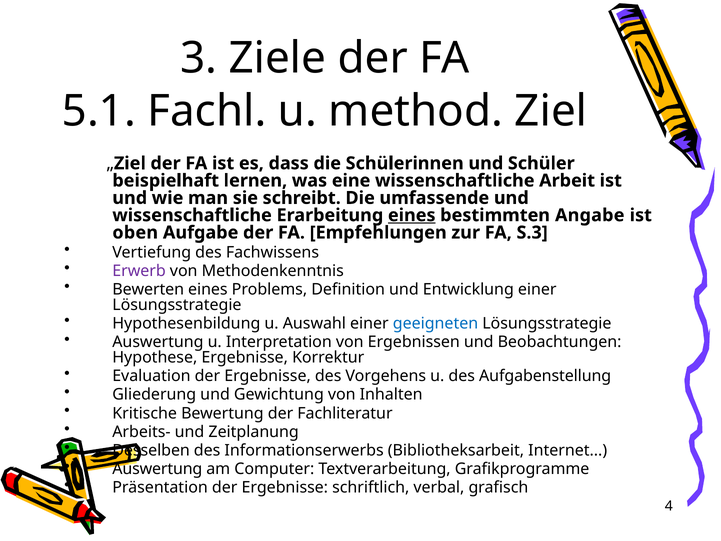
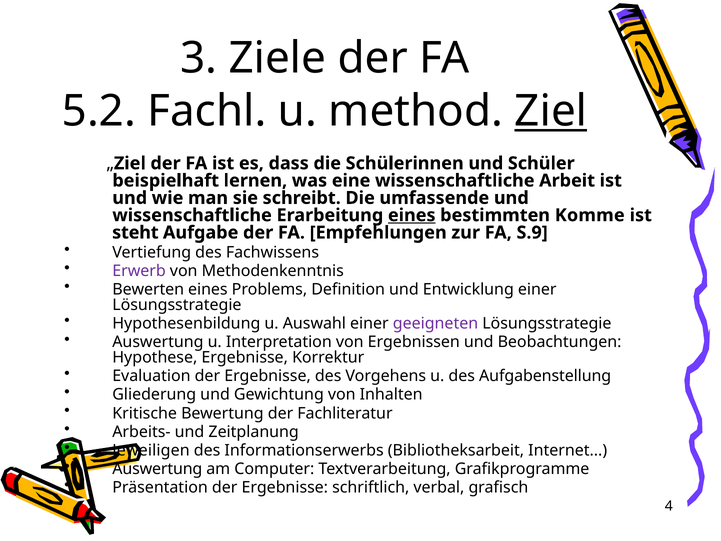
5.1: 5.1 -> 5.2 (99, 111)
Ziel underline: none -> present (551, 111)
Angabe: Angabe -> Komme (590, 215)
oben: oben -> steht (135, 232)
S.3: S.3 -> S.9 (532, 232)
geeigneten colour: blue -> purple (435, 323)
Desselben: Desselben -> Jeweiligen (151, 450)
